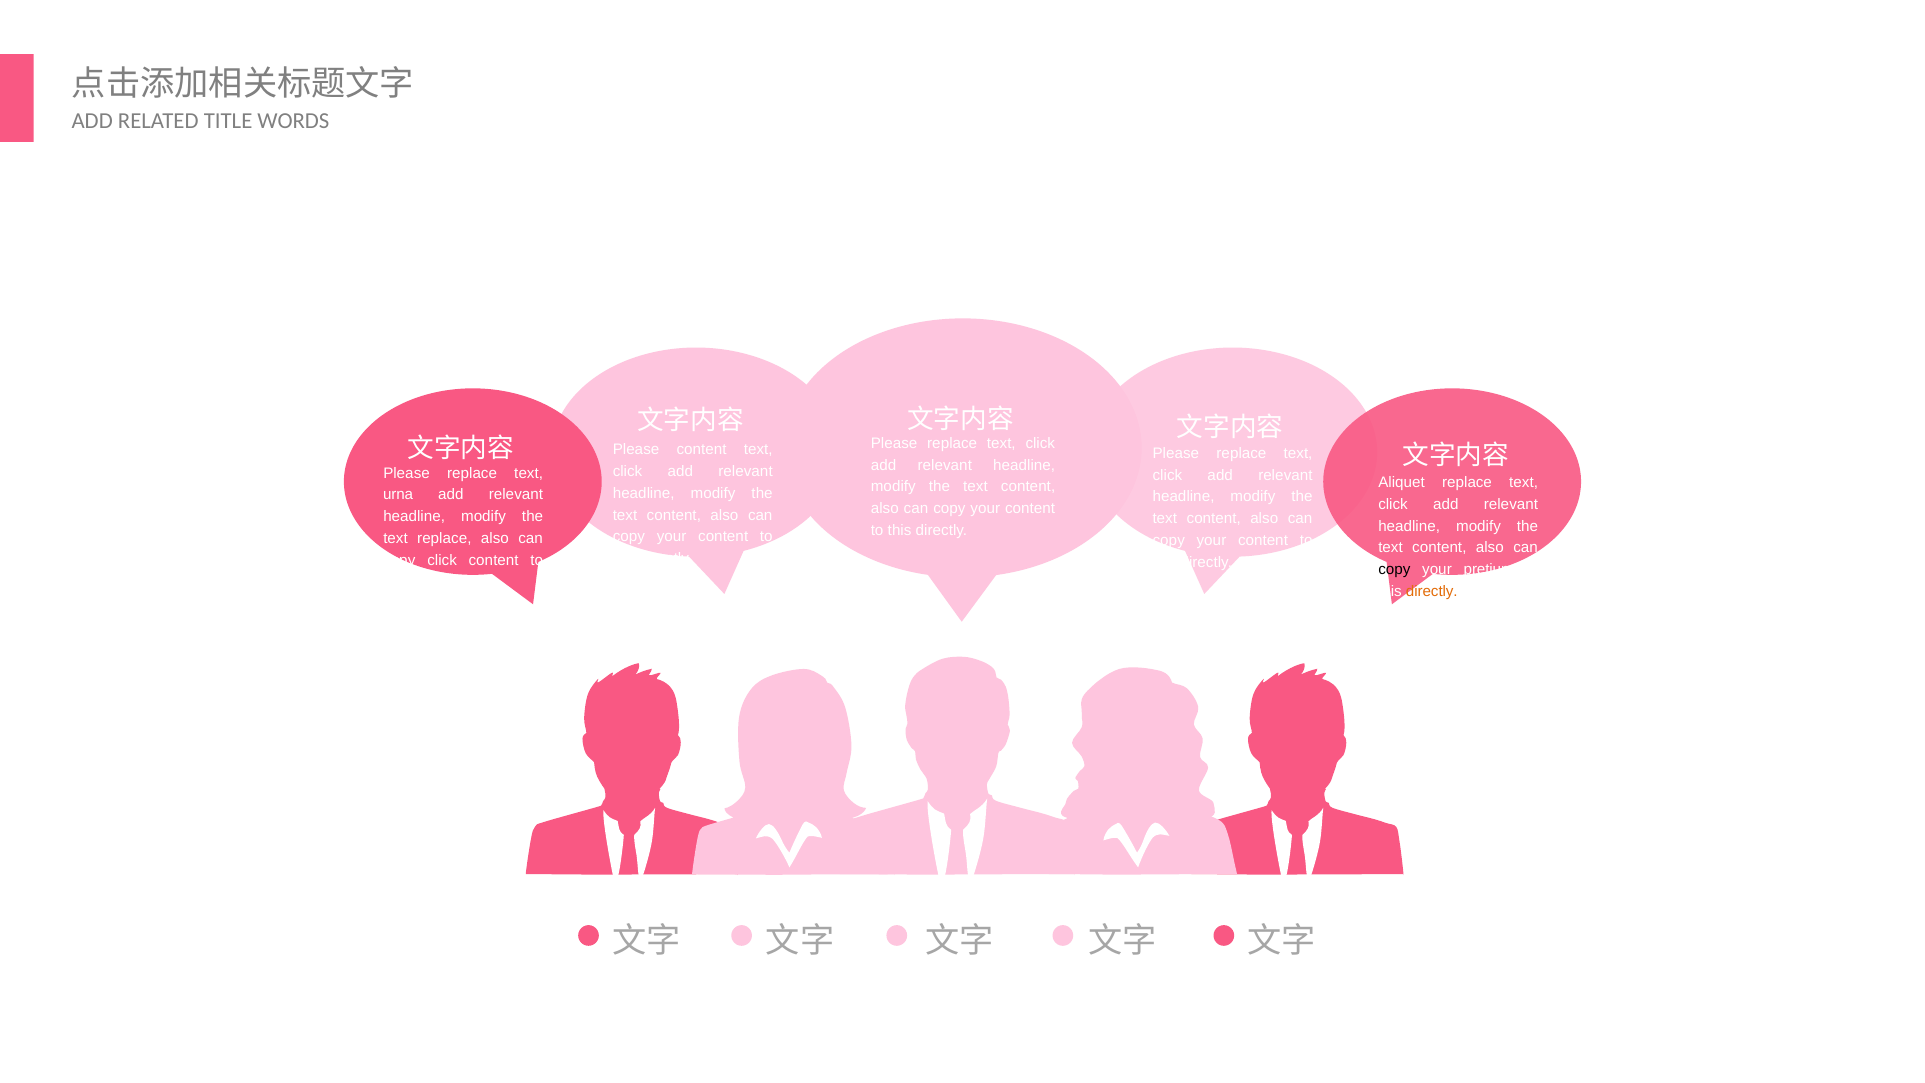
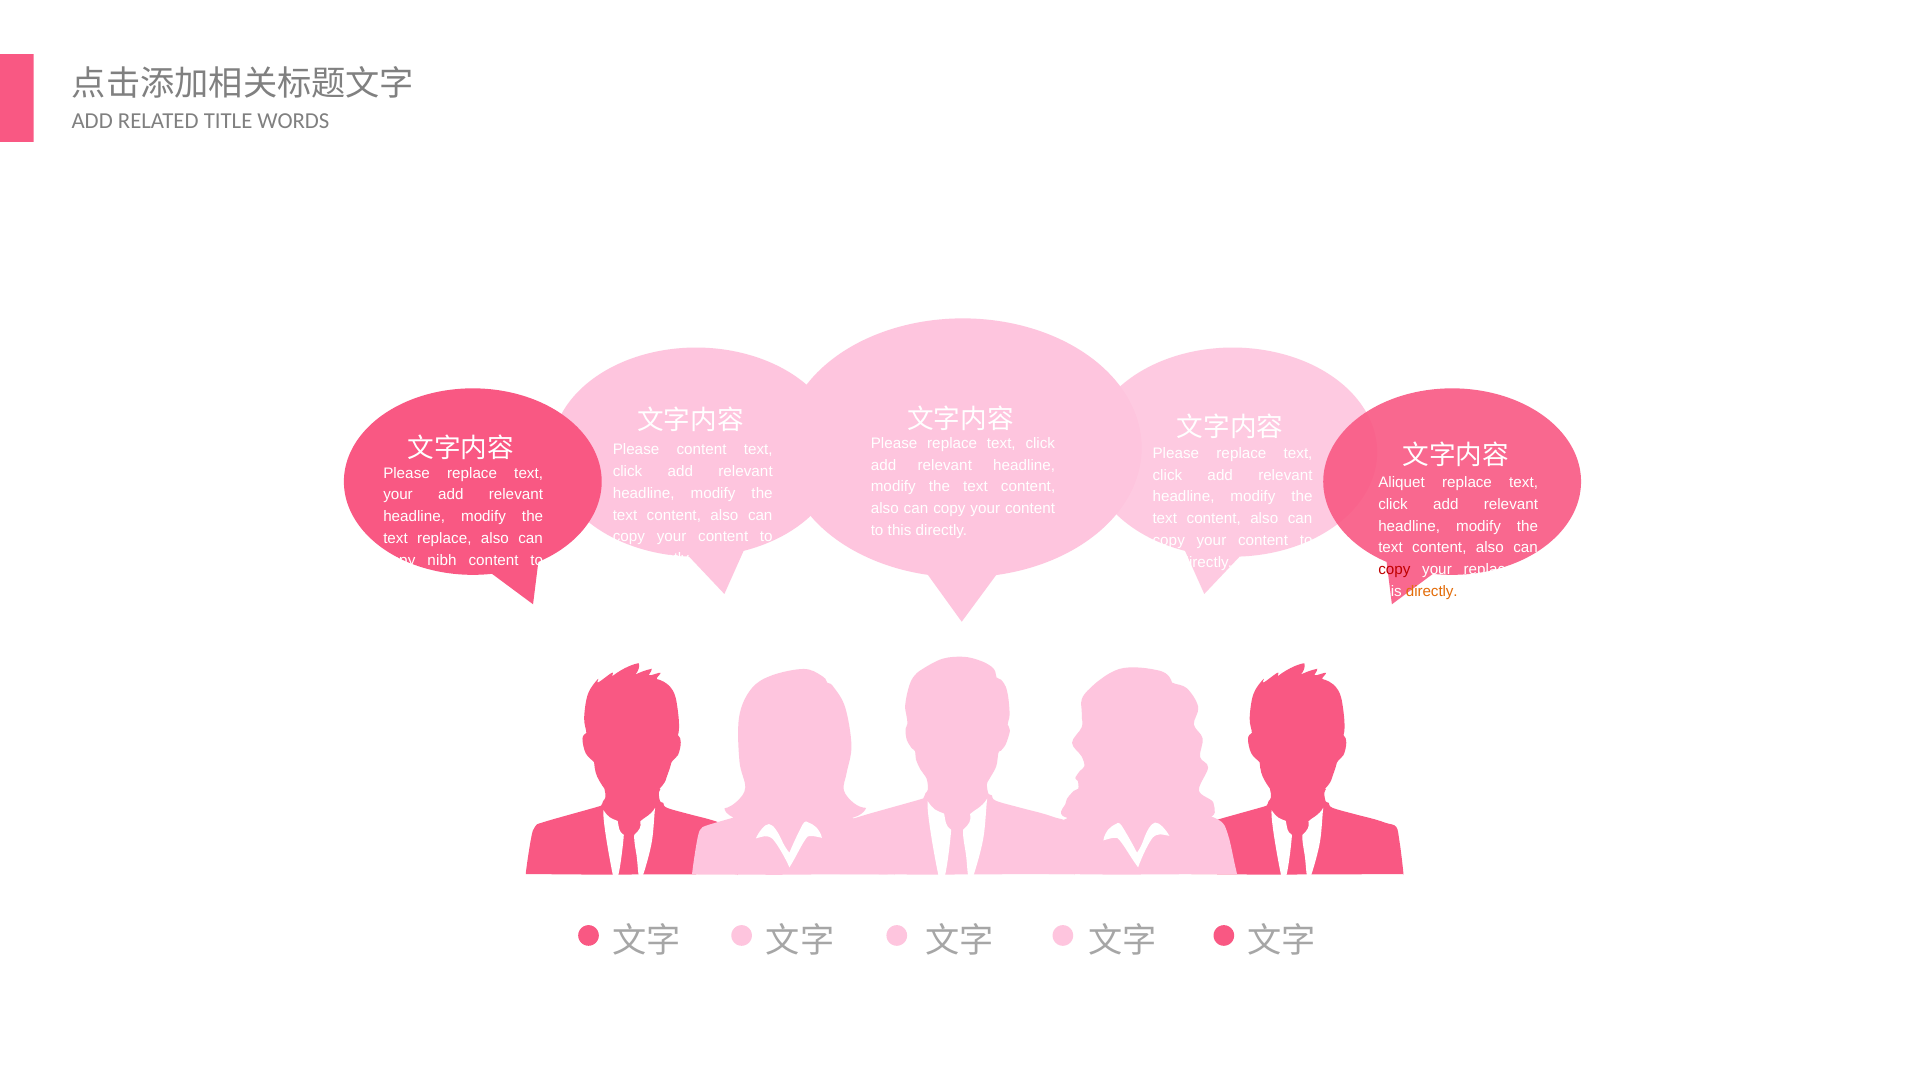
urna: urna -> your (398, 495)
copy click: click -> nibh (442, 560)
copy colour: black -> red (1394, 570)
your pretium: pretium -> replace (1489, 570)
